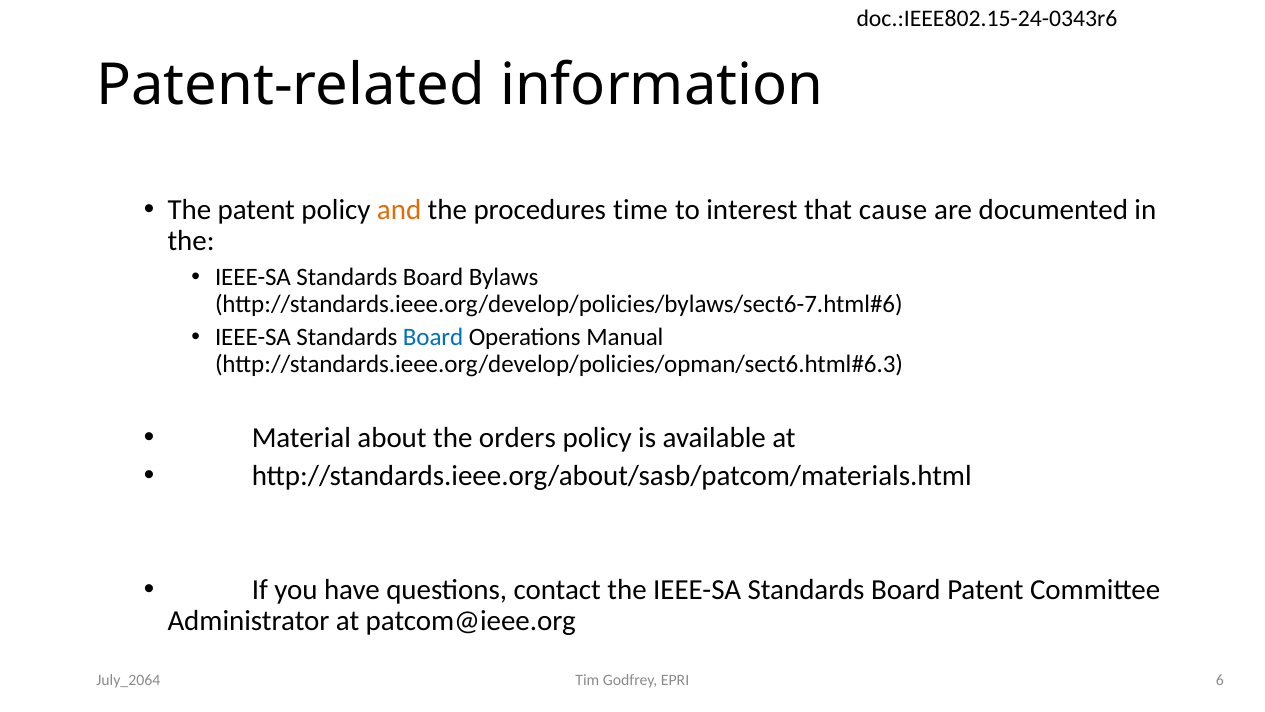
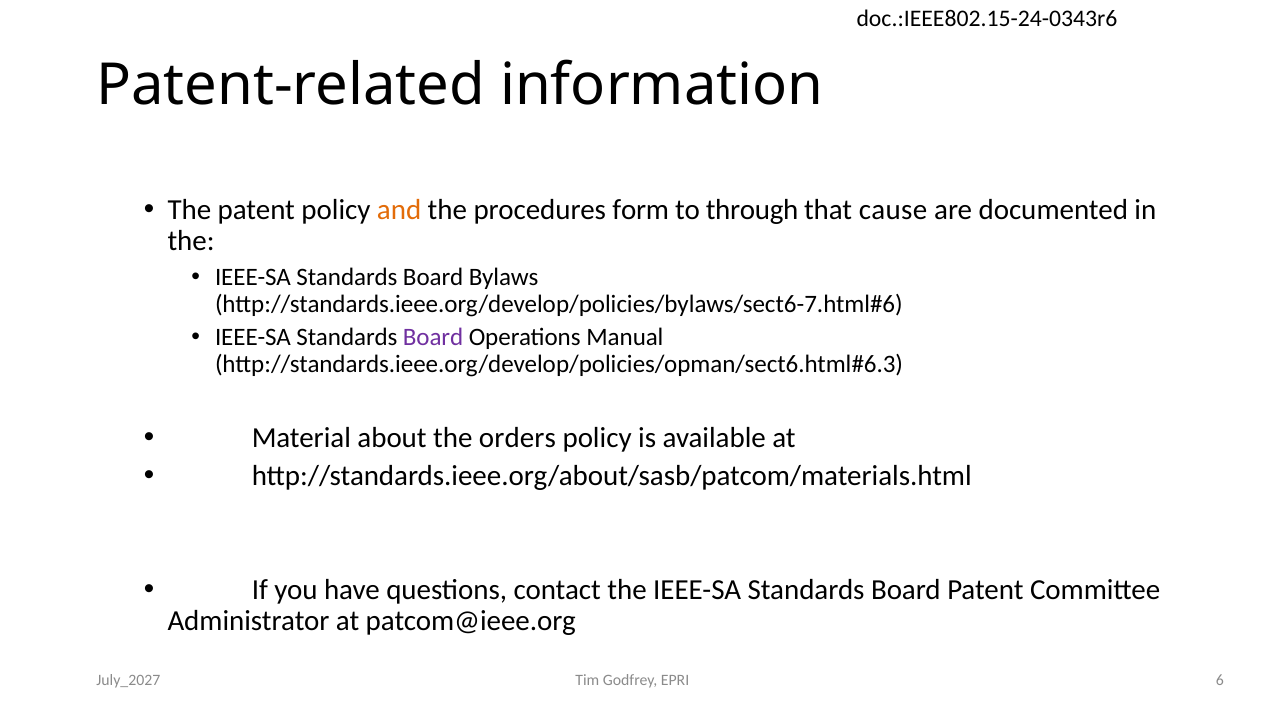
time: time -> form (641, 210)
interest: interest -> through (752, 210)
Board colour: blue -> purple (433, 337)
July_2064: July_2064 -> July_2027 (128, 680)
